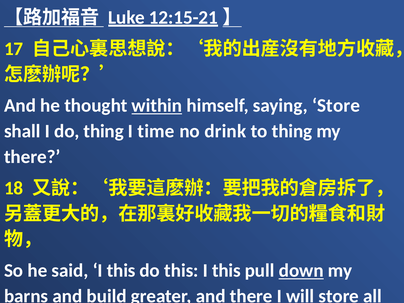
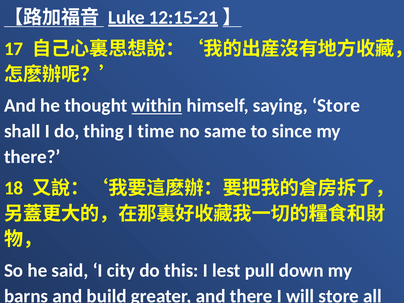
drink: drink -> same (225, 131)
to thing: thing -> since (292, 131)
said I this: this -> city (121, 271)
this I this: this -> lest (226, 271)
down underline: present -> none (301, 271)
